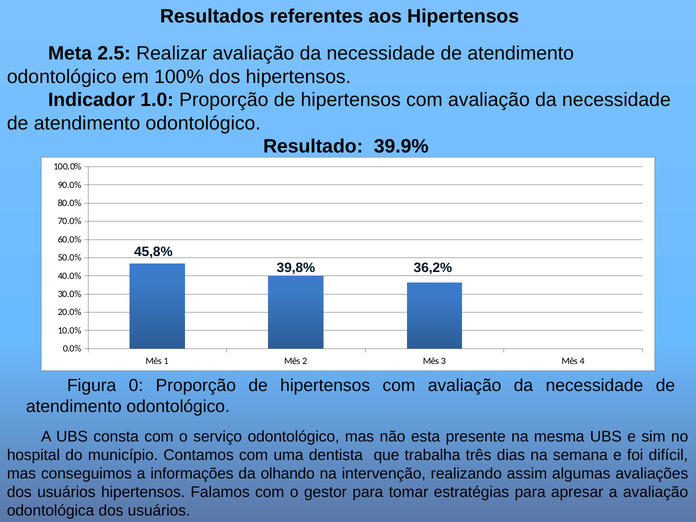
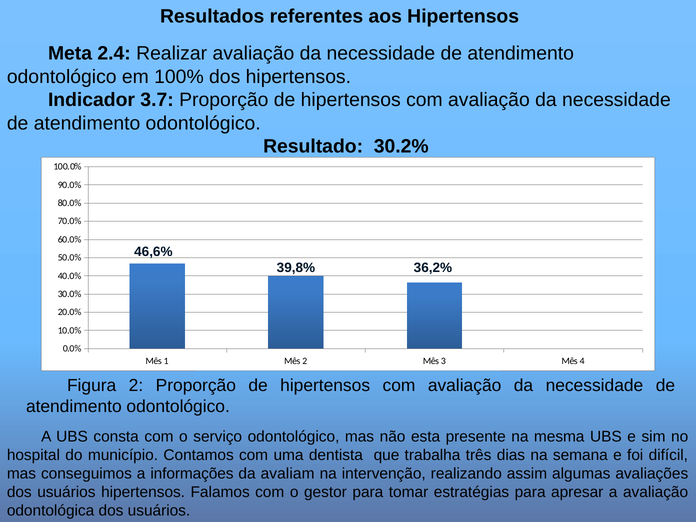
2.5: 2.5 -> 2.4 (114, 54)
1.0: 1.0 -> 3.7 (157, 100)
39.9%: 39.9% -> 30.2% (401, 146)
45,8%: 45,8% -> 46,6% (153, 252)
Figura 0: 0 -> 2 (136, 386)
olhando: olhando -> avaliam (288, 474)
